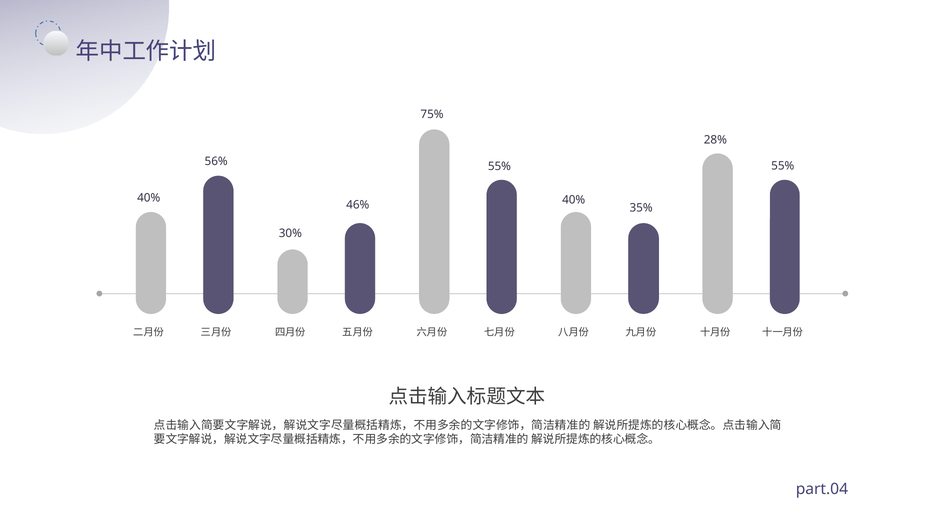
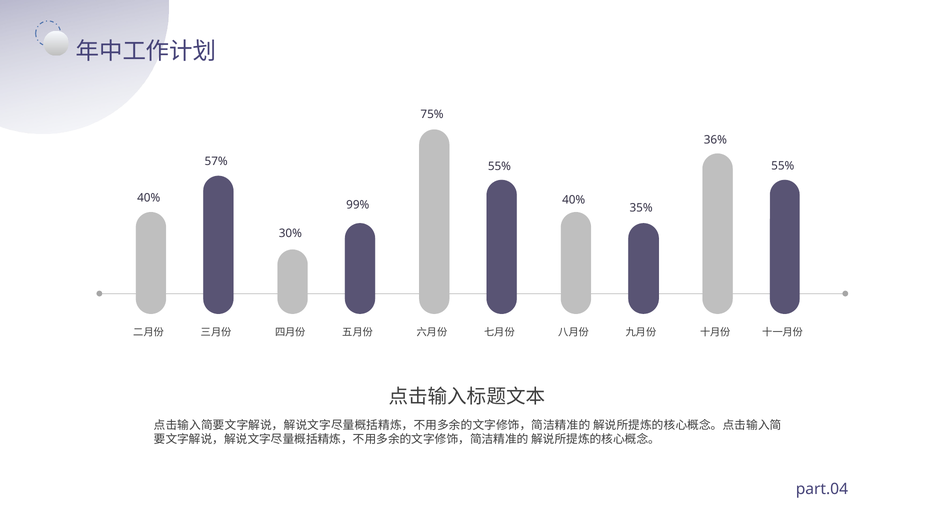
28%: 28% -> 36% (715, 140)
56%: 56% -> 57% (216, 161)
46%: 46% -> 99% (358, 205)
